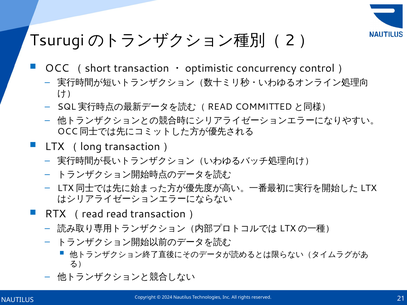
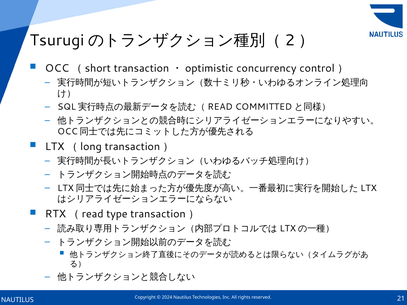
read: read -> type (117, 214)
